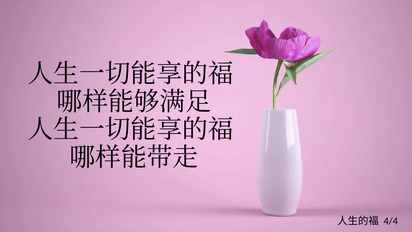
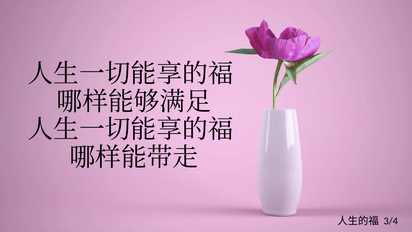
4/4: 4/4 -> 3/4 (391, 221)
